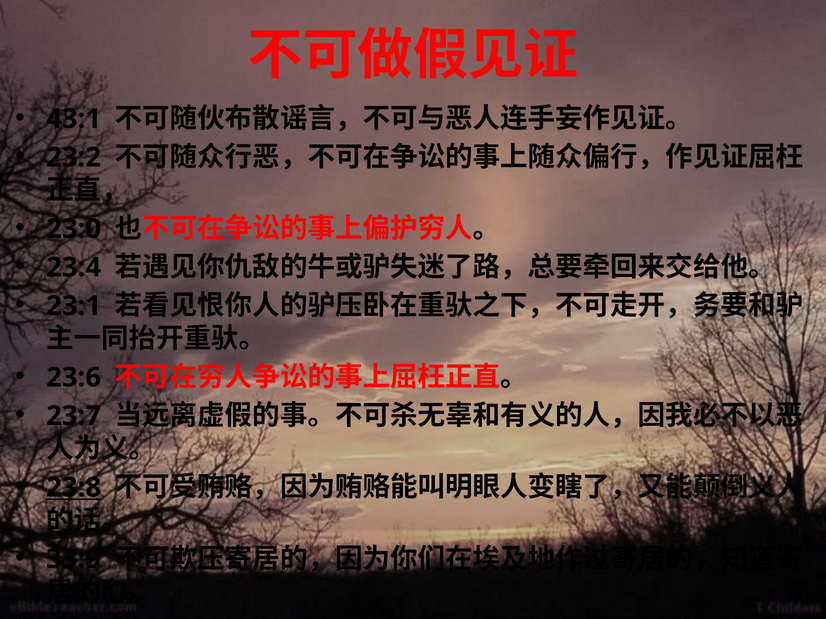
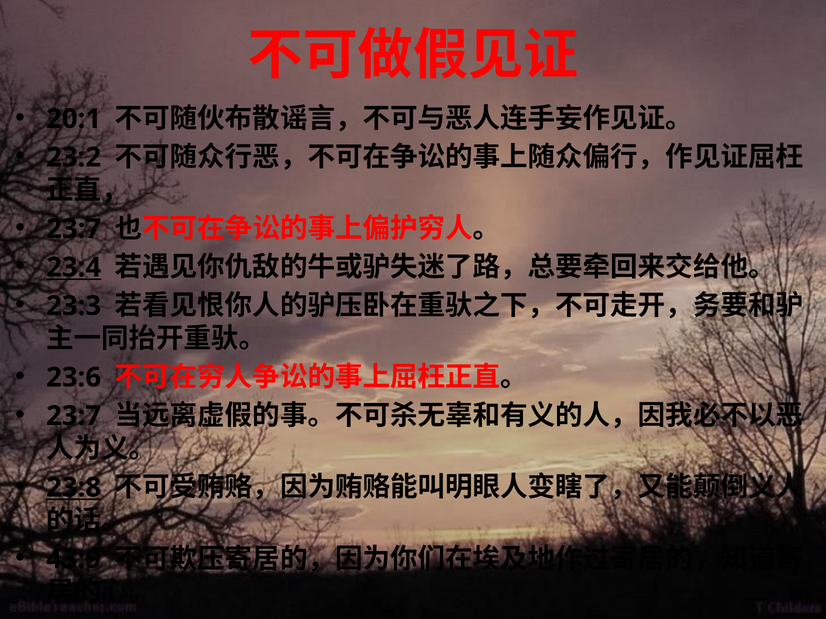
43:1: 43:1 -> 20:1 (74, 119)
23:0: 23:0 -> 23:7 (74, 229)
23:4 underline: none -> present (74, 268)
23:1: 23:1 -> 23:3 (74, 306)
33:9: 33:9 -> 43:9 (74, 559)
